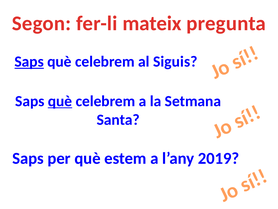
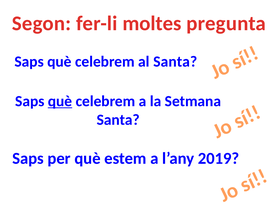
mateix: mateix -> moltes (152, 23)
Saps underline: present -> none (29, 62)
al Siguis: Siguis -> Santa (175, 62)
